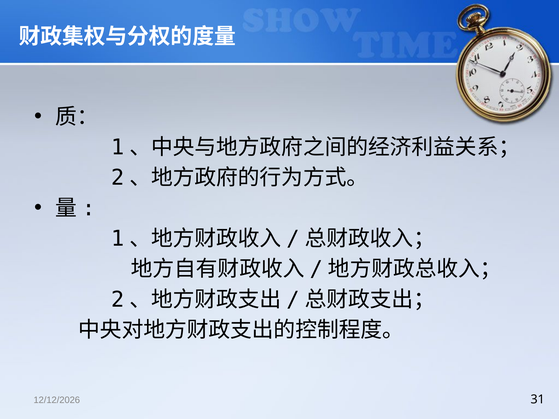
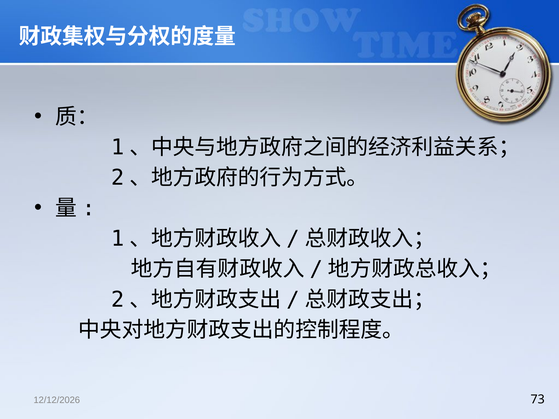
31: 31 -> 73 (538, 400)
